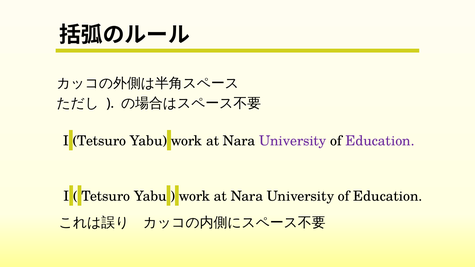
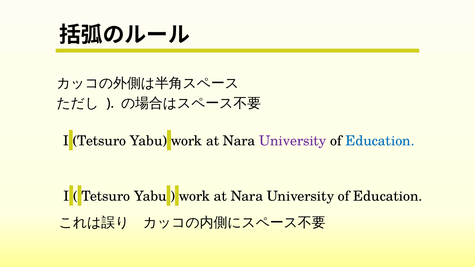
Education colour: purple -> blue (380, 141)
